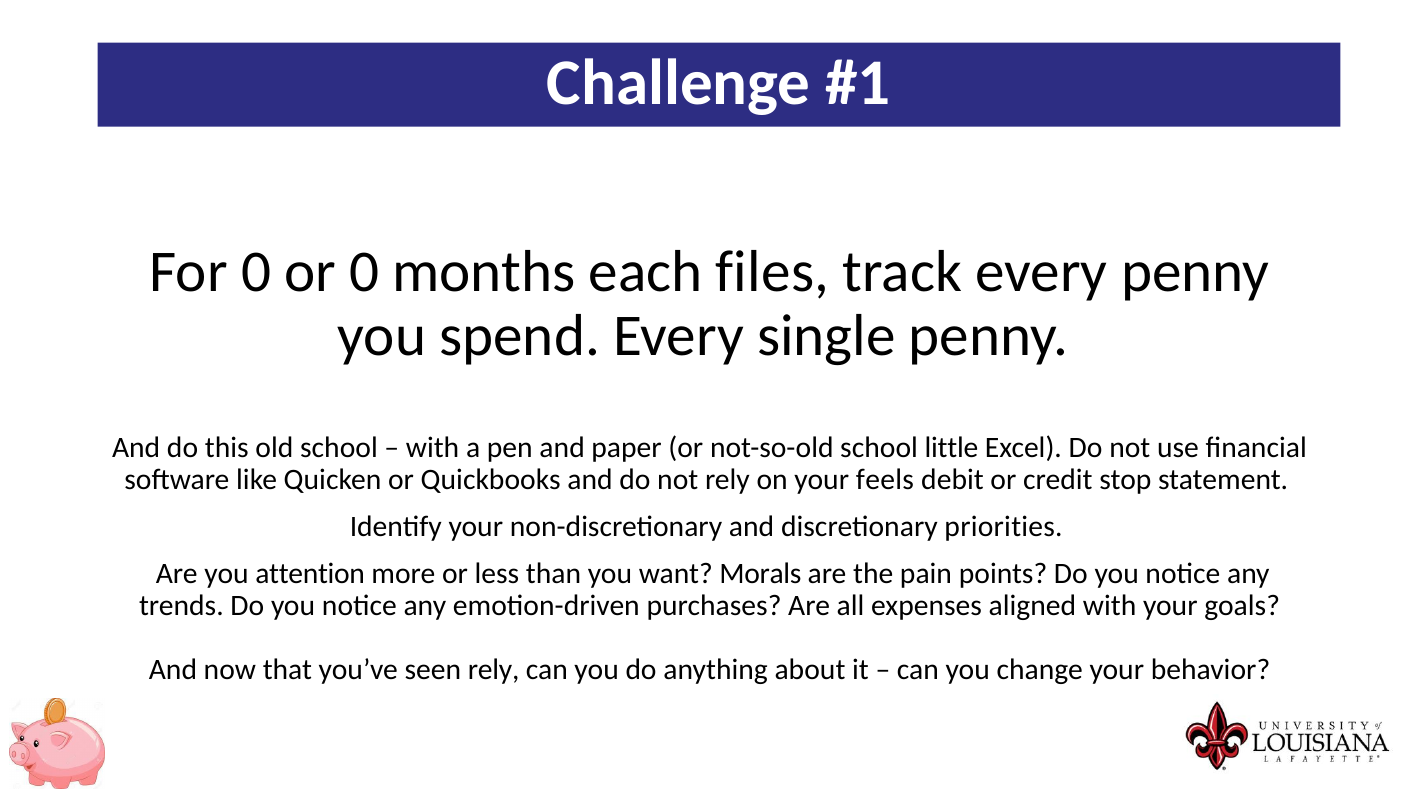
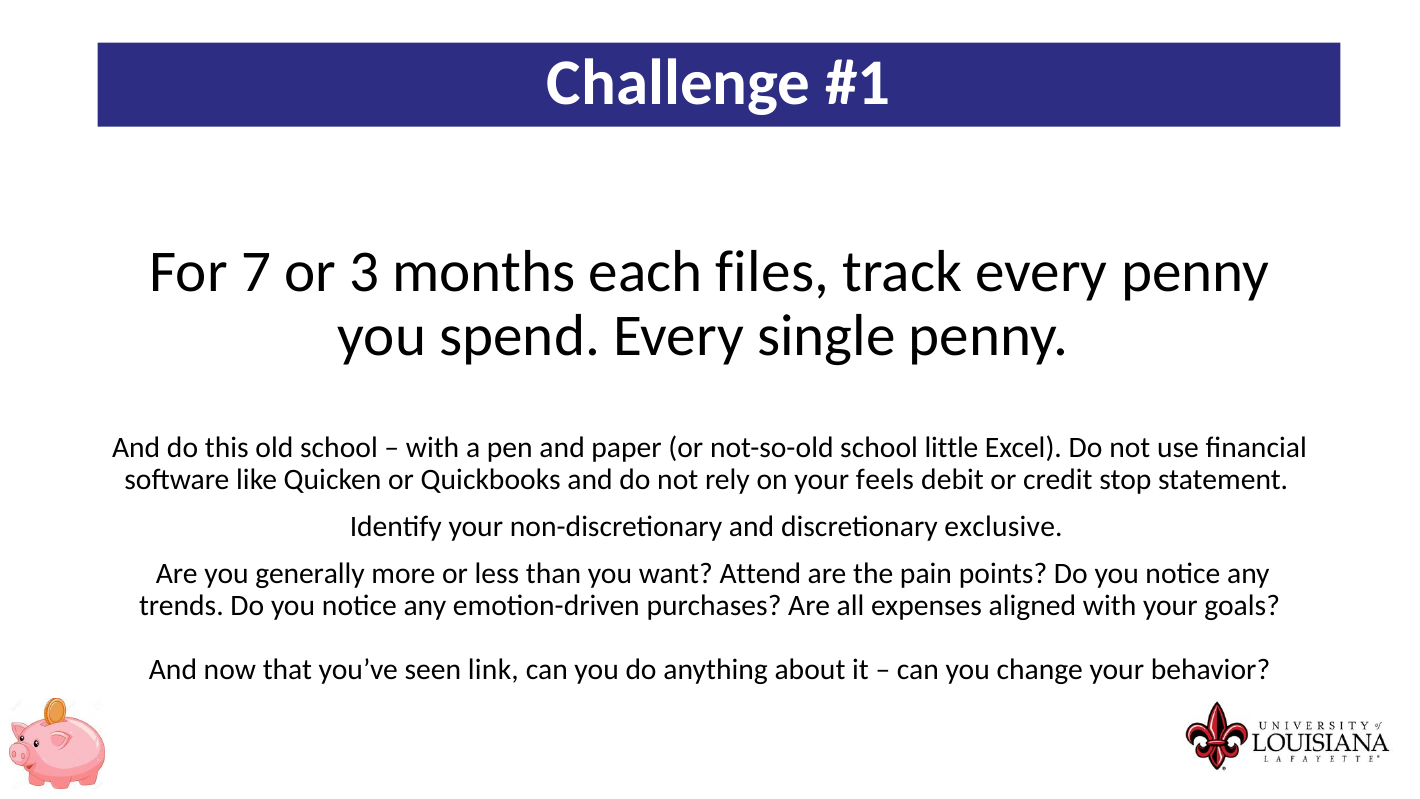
For 0: 0 -> 7 (256, 272)
or 0: 0 -> 3 (364, 272)
priorities: priorities -> exclusive (1004, 526)
attention: attention -> generally (310, 573)
Morals: Morals -> Attend (760, 573)
seen rely: rely -> link (493, 669)
